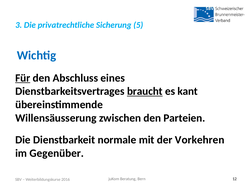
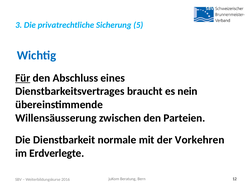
braucht underline: present -> none (145, 91)
kant: kant -> nein (188, 91)
Gegenüber: Gegenüber -> Erdverlegte (57, 153)
